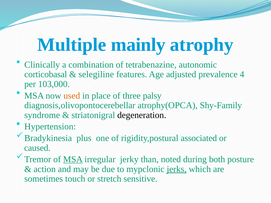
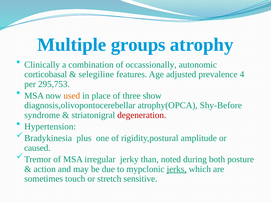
mainly: mainly -> groups (138, 45)
tetrabenazine: tetrabenazine -> occassionally (151, 65)
103,000: 103,000 -> 295,753 (54, 84)
palsy: palsy -> show (152, 96)
Shy-Family: Shy-Family -> Shy-Before (221, 106)
degeneration colour: black -> red (142, 115)
associated: associated -> amplitude (199, 138)
MSA underline: present -> none (73, 160)
